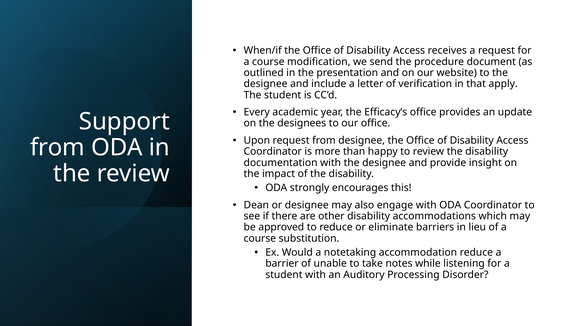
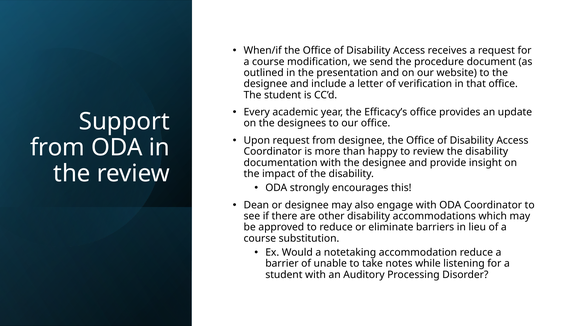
that apply: apply -> office (503, 84)
